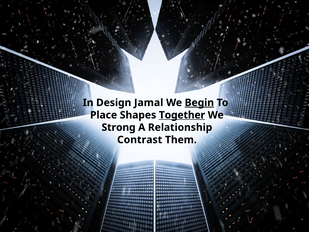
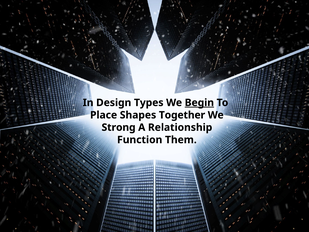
Jamal: Jamal -> Types (149, 103)
Together underline: present -> none (182, 115)
Contrast: Contrast -> Function (140, 140)
